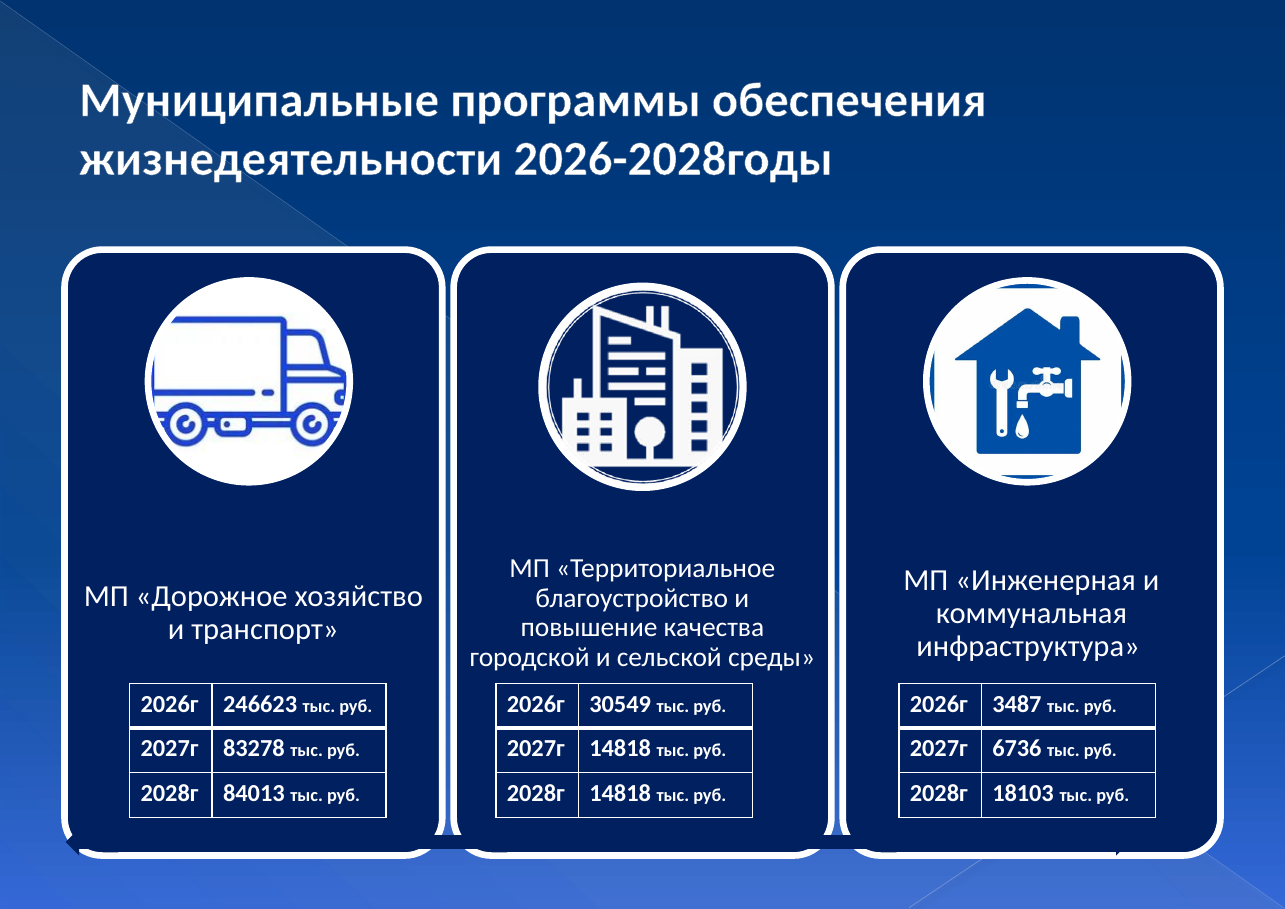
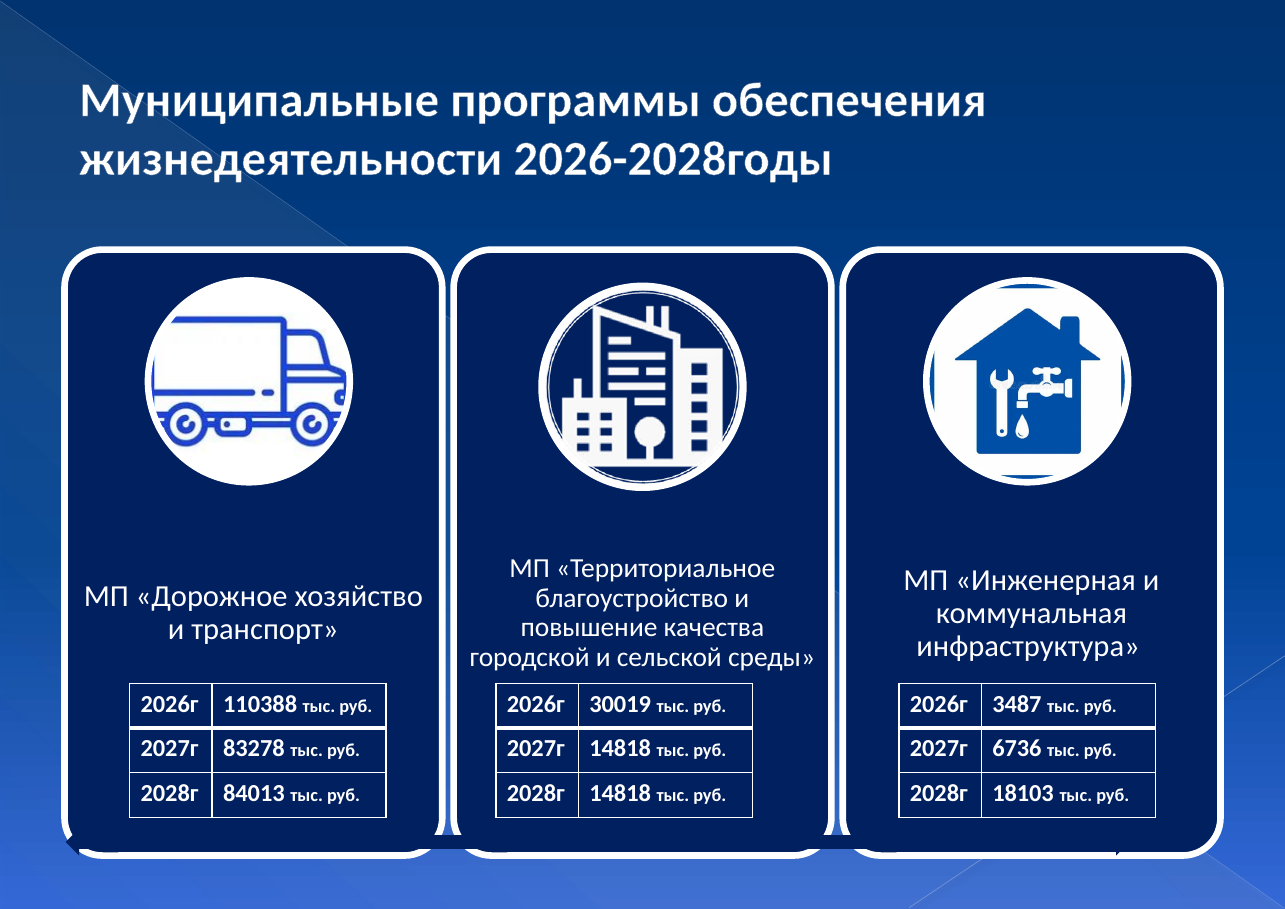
246623: 246623 -> 110388 (260, 704)
30549: 30549 -> 30019 (620, 704)
